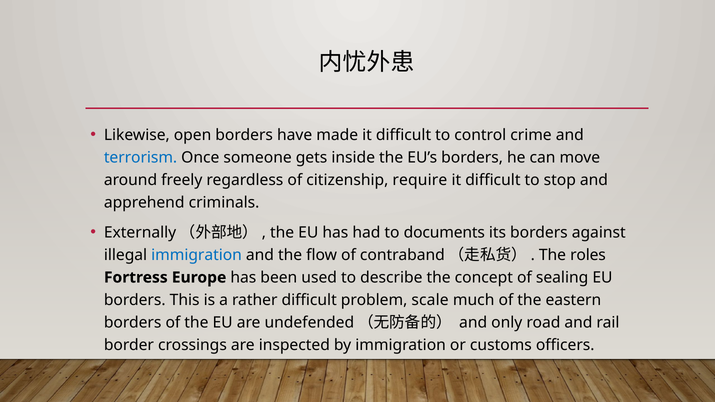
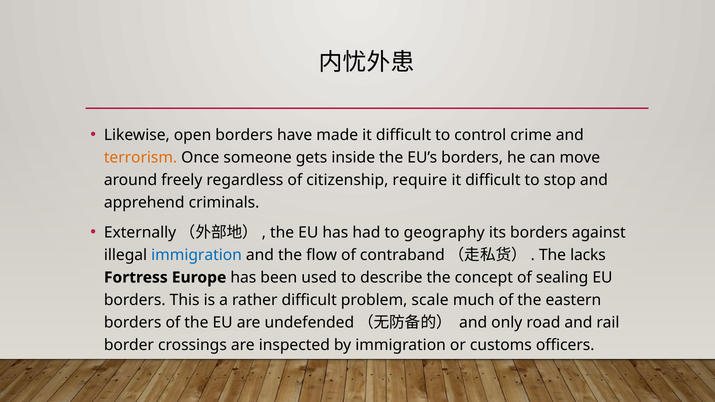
terrorism colour: blue -> orange (141, 158)
documents: documents -> geography (444, 233)
roles: roles -> lacks (588, 255)
